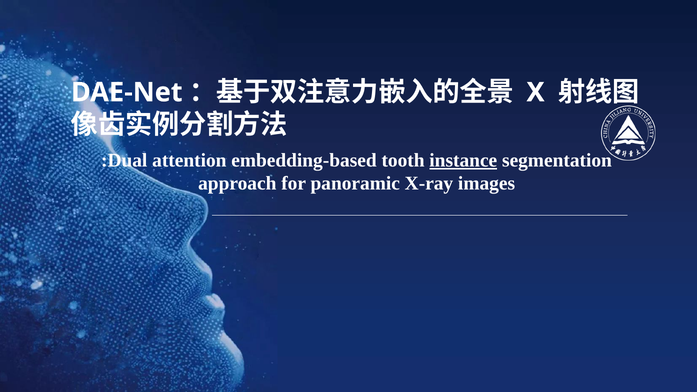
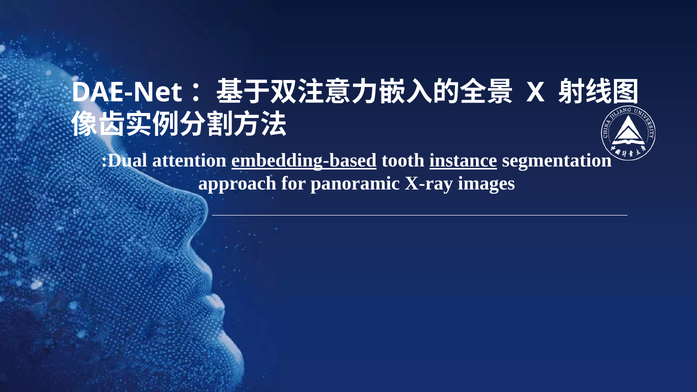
embedding-based underline: none -> present (304, 160)
